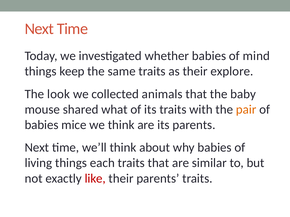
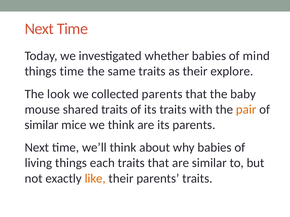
things keep: keep -> time (72, 71)
collected animals: animals -> parents (162, 94)
shared what: what -> traits (115, 110)
babies: babies -> similar (42, 125)
like colour: red -> orange (95, 179)
